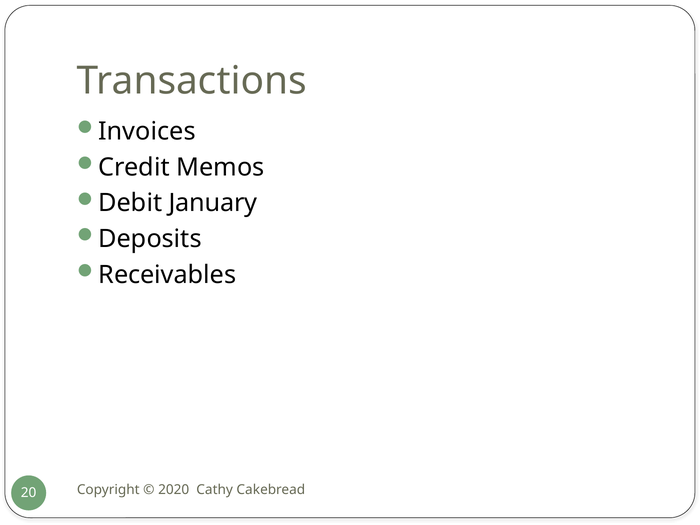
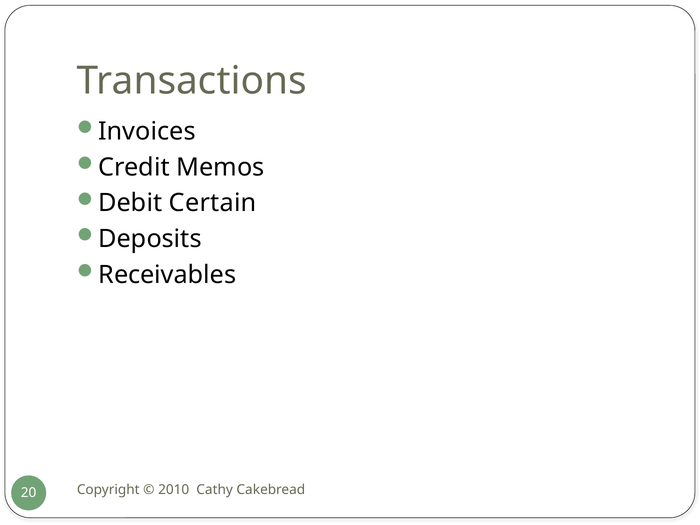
January: January -> Certain (213, 203)
2020: 2020 -> 2010 (174, 490)
